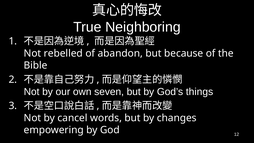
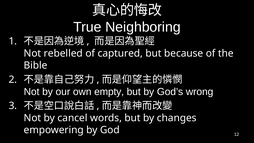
abandon: abandon -> captured (120, 53)
seven: seven -> empty (109, 92)
things: things -> wrong (200, 92)
